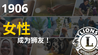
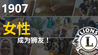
1906: 1906 -> 1907 (15, 9)
